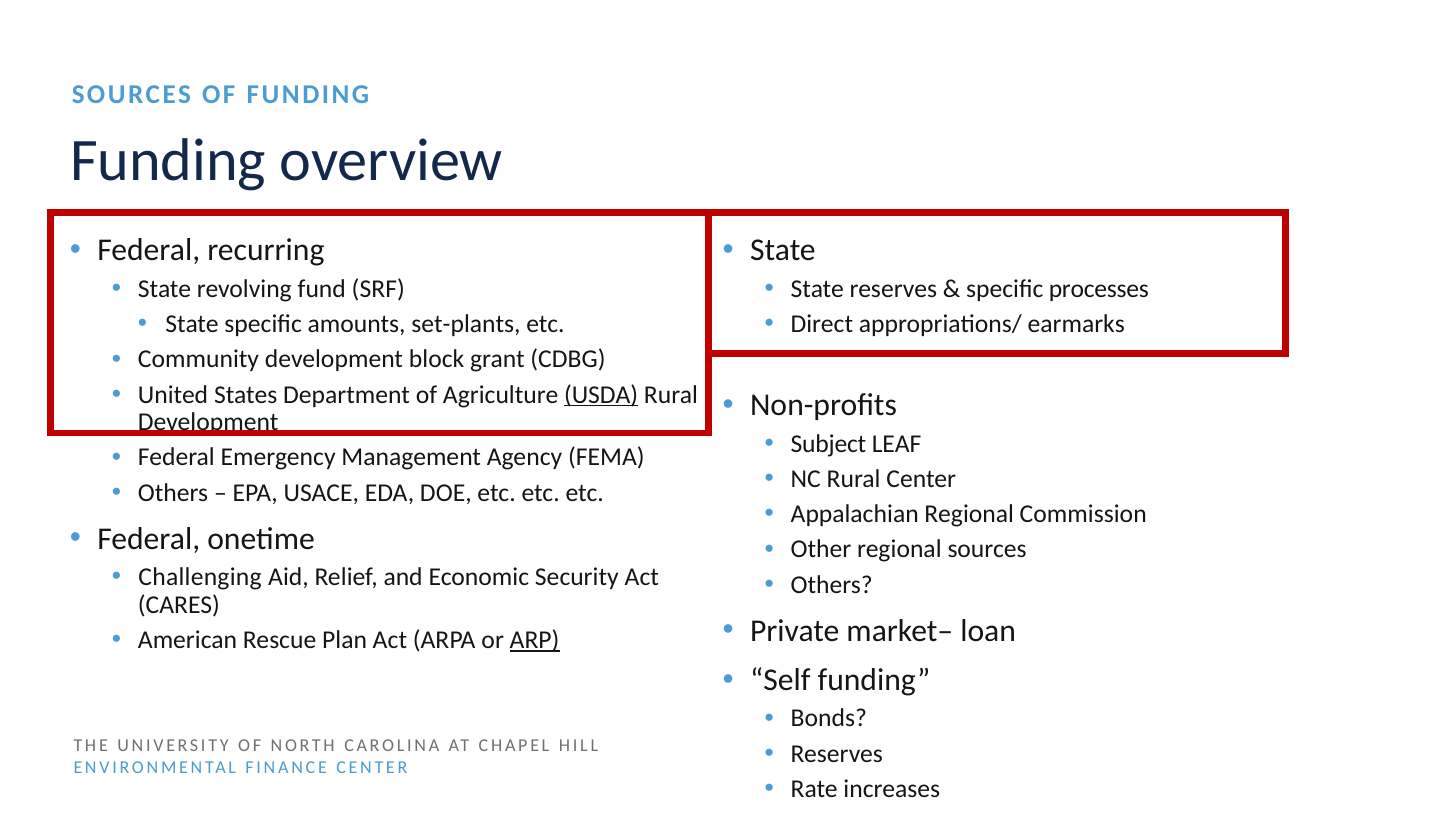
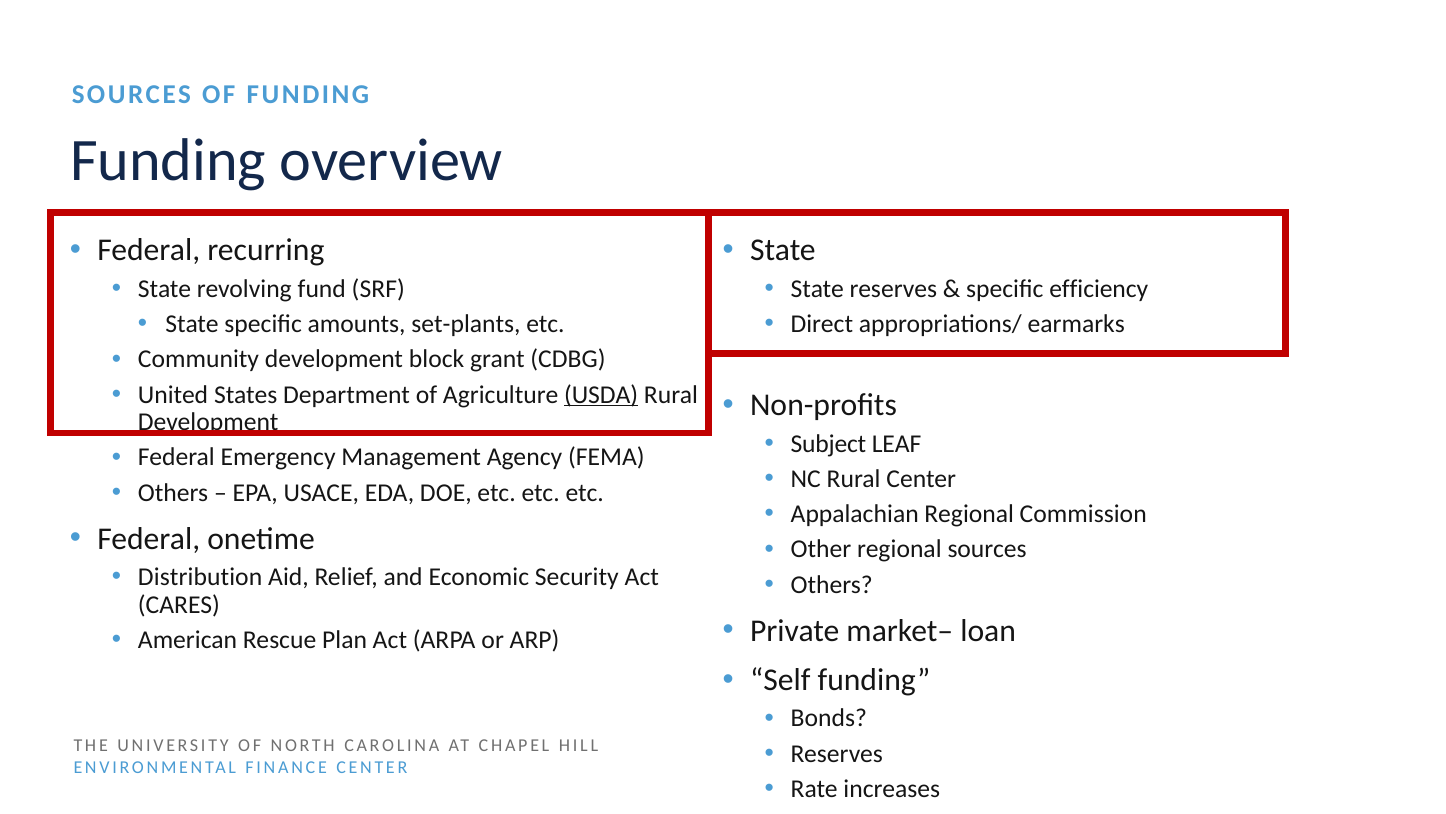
processes: processes -> efficiency (1099, 289)
Challenging: Challenging -> Distribution (200, 577)
ARP underline: present -> none (535, 640)
